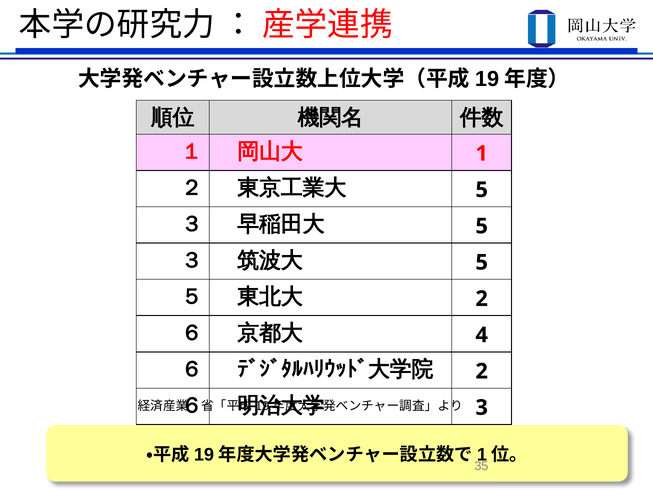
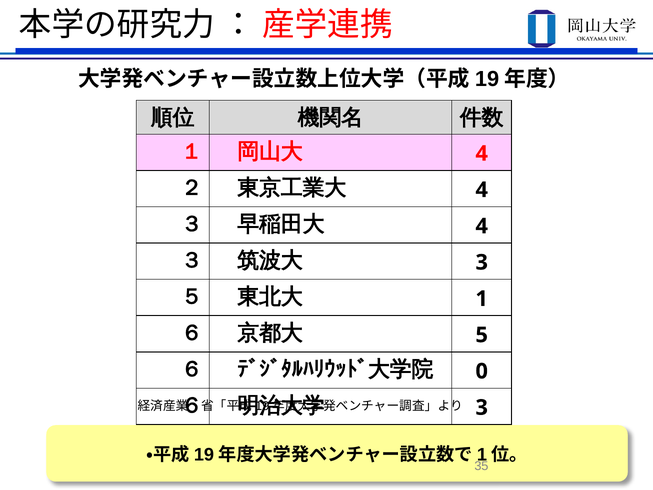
1: 1 -> 4 (482, 153)
5: 5 -> 4 (482, 190)
5: 5 -> 4 (482, 226)
5: 5 -> 3 (482, 262)
2: 2 -> 1 (482, 299)
4: 4 -> 5 (482, 335)
2: 2 -> 0 (482, 371)
